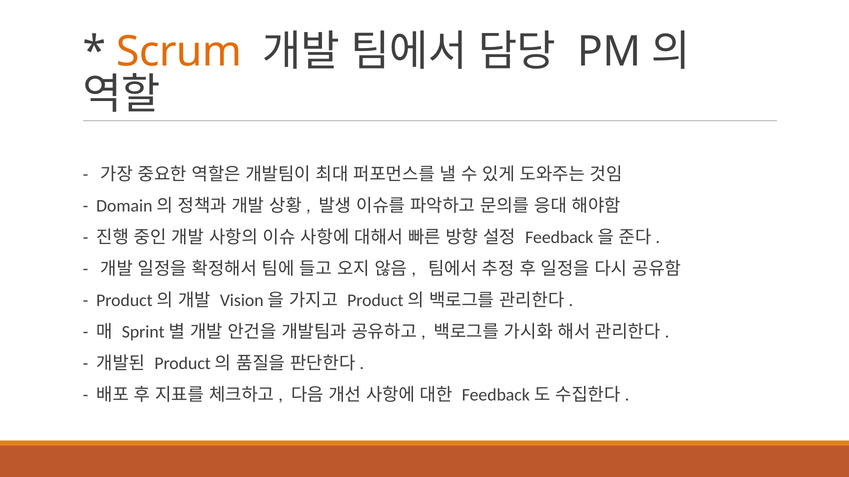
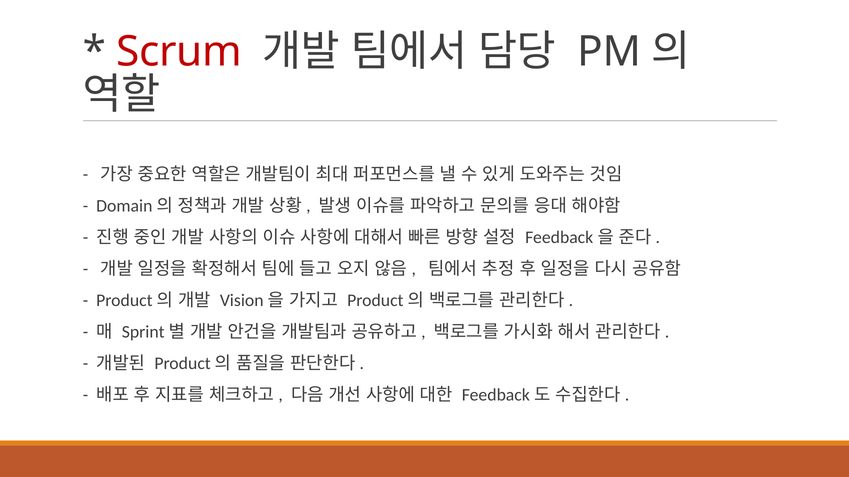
Scrum colour: orange -> red (179, 52)
